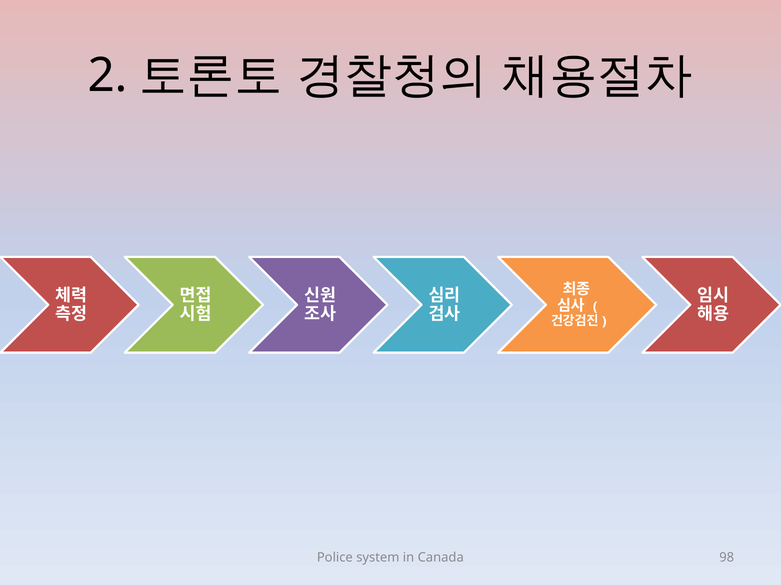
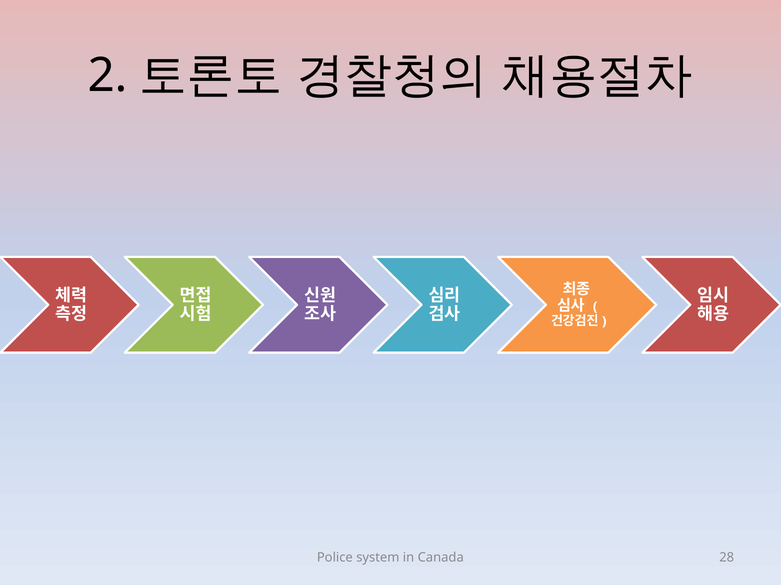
98: 98 -> 28 (727, 558)
